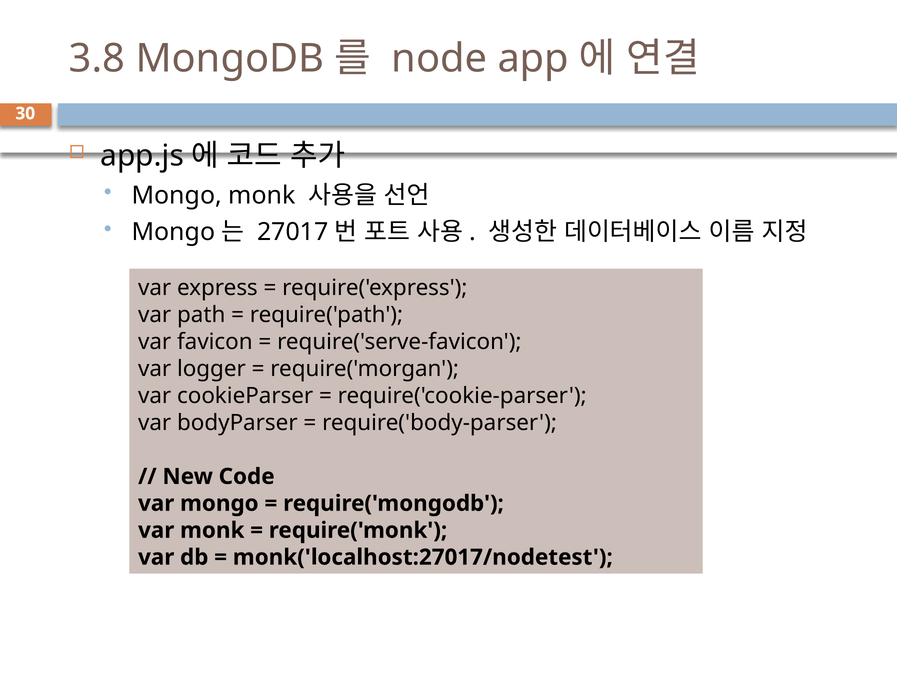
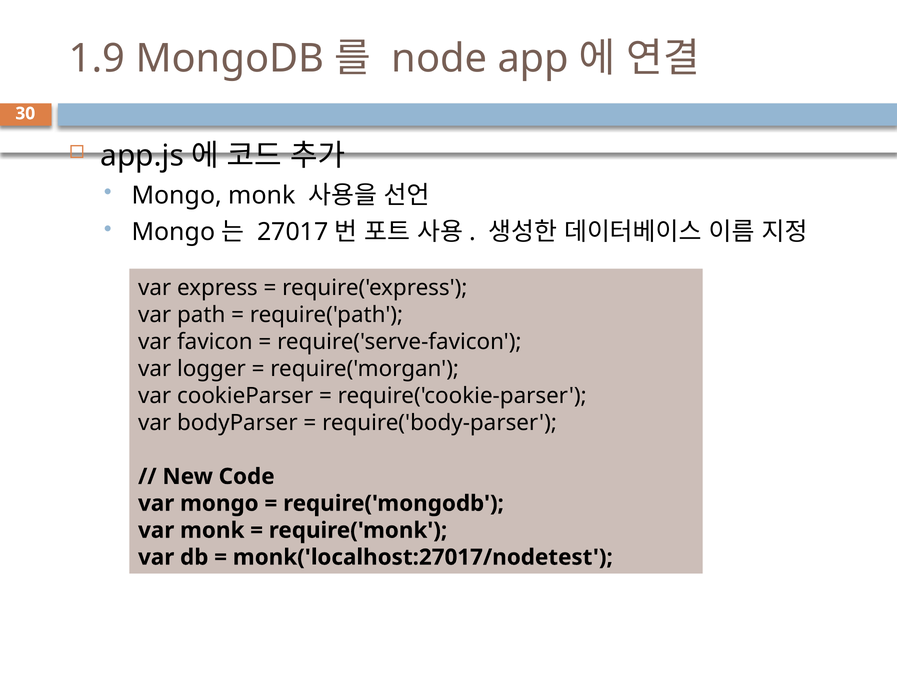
3.8: 3.8 -> 1.9 (97, 59)
